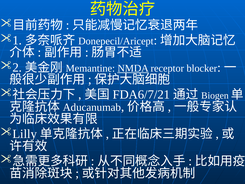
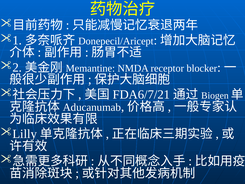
NMDA underline: present -> none (133, 68)
